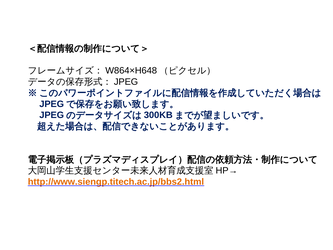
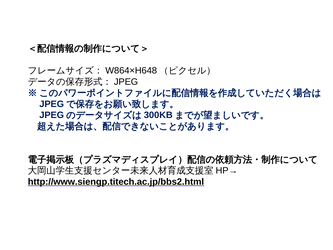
http://www.siengp.titech.ac.jp/bbs2.html colour: orange -> black (116, 182)
